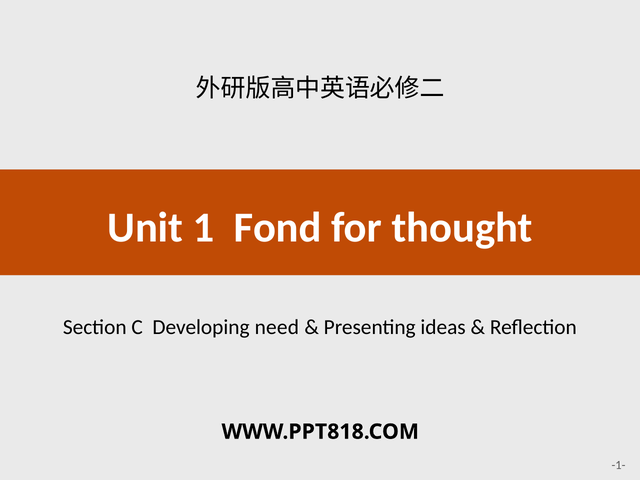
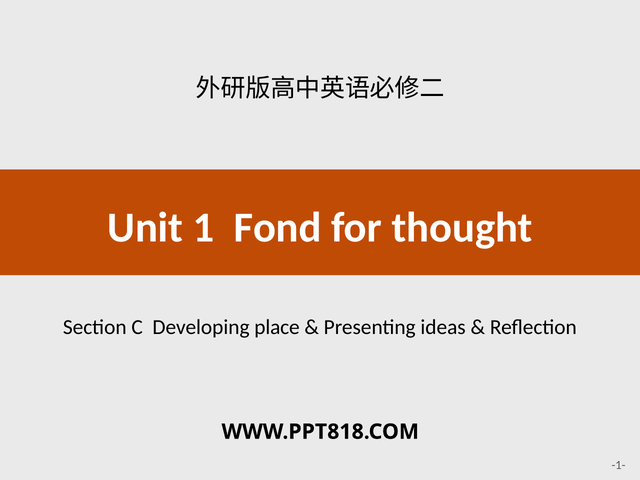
need: need -> place (277, 327)
